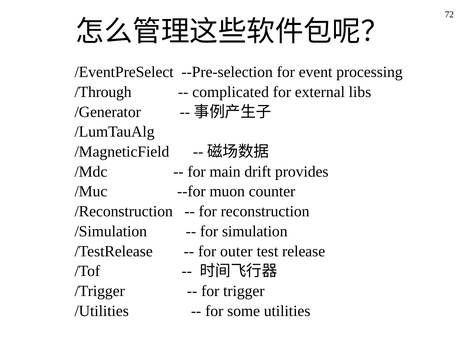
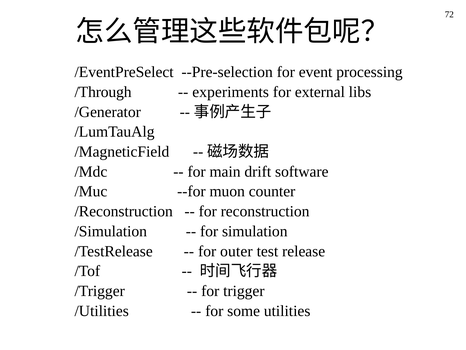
complicated: complicated -> experiments (231, 92)
provides: provides -> software (302, 171)
